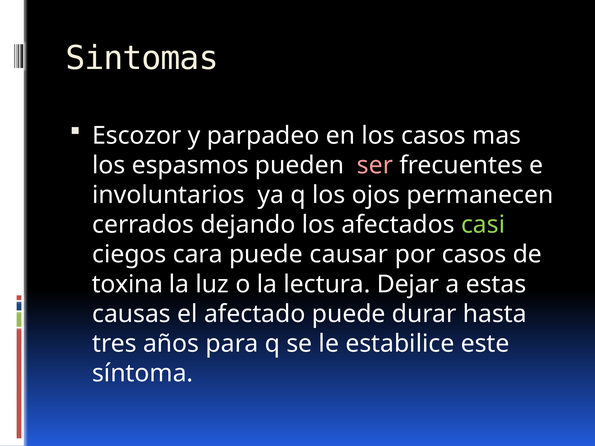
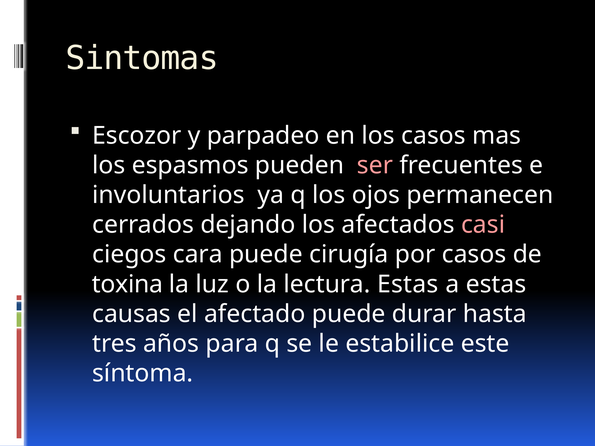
casi colour: light green -> pink (483, 225)
causar: causar -> cirugía (349, 255)
lectura Dejar: Dejar -> Estas (408, 284)
